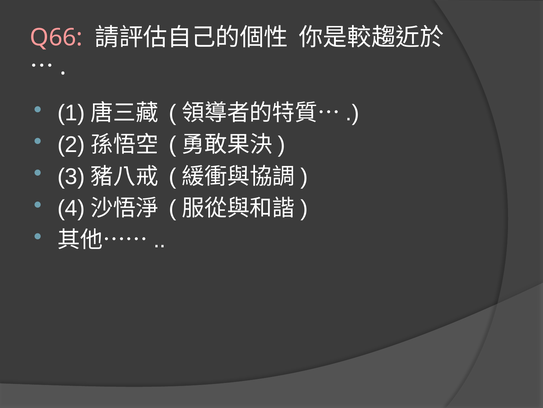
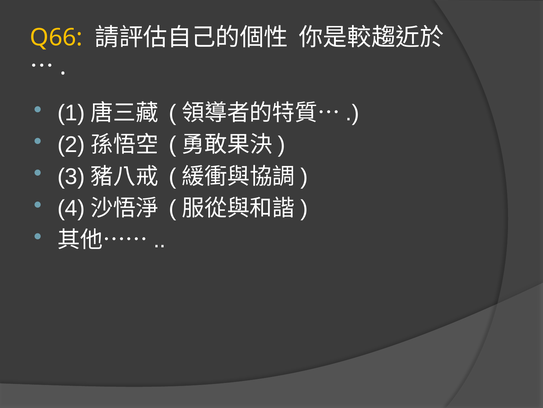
Q66 colour: pink -> yellow (56, 37)
